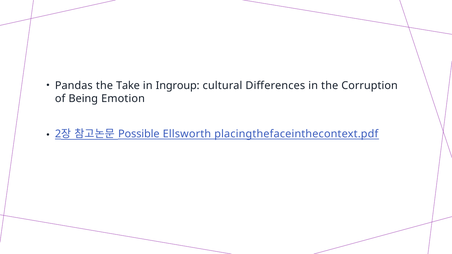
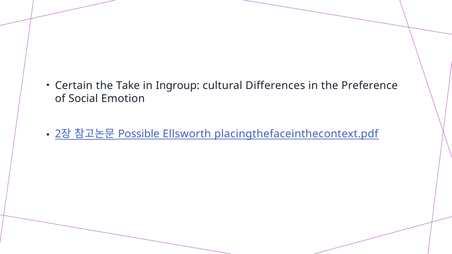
Pandas: Pandas -> Certain (74, 86)
Corruption: Corruption -> Preference (370, 86)
Being: Being -> Social (83, 99)
